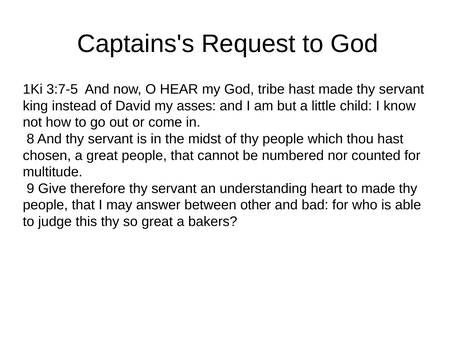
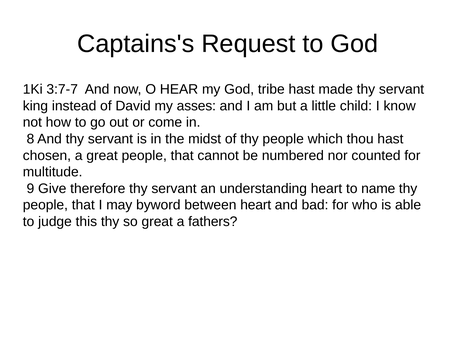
3:7-5: 3:7-5 -> 3:7-7 (62, 89)
to made: made -> name (378, 189)
answer: answer -> byword (158, 205)
between other: other -> heart (256, 205)
bakers: bakers -> fathers (213, 222)
